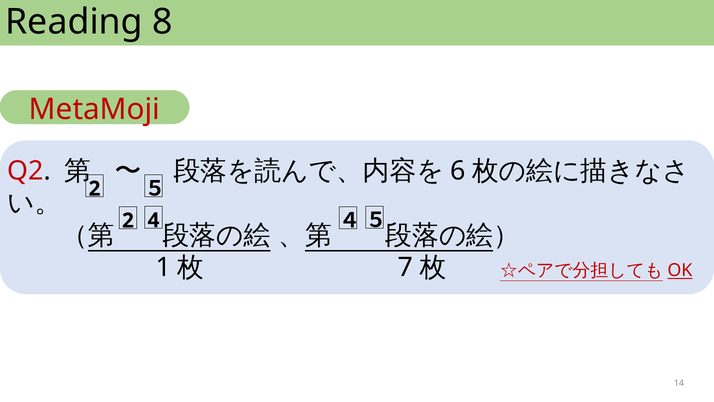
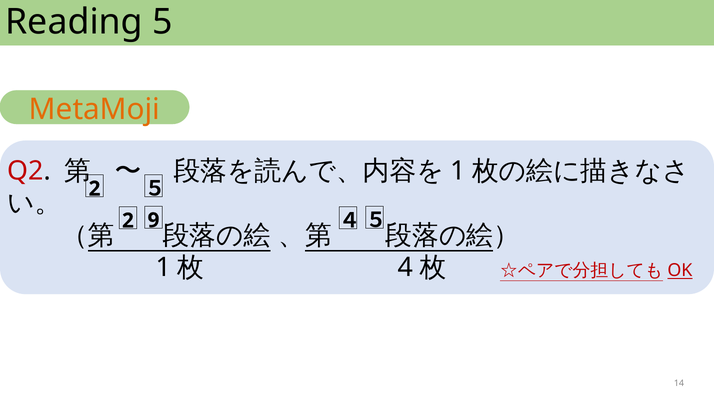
8: 8 -> 5 (162, 22)
MetaMoji colour: red -> orange (94, 109)
6: 6 -> 1 (458, 171)
4: 4 -> 9 (154, 220)
7: 7 -> 4 (406, 267)
